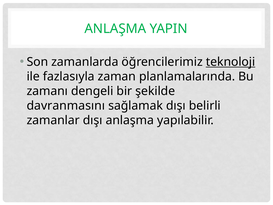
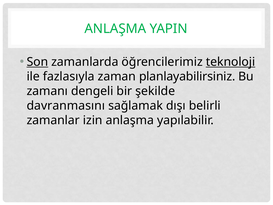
Son underline: none -> present (37, 62)
planlamalarında: planlamalarında -> planlayabilirsiniz (187, 76)
zamanlar dışı: dışı -> izin (93, 120)
